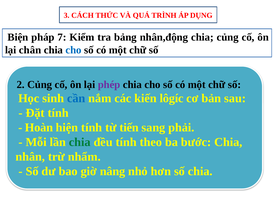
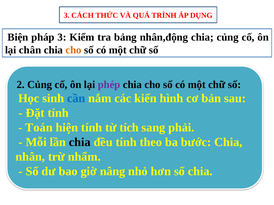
pháp 7: 7 -> 3 (62, 37)
cho colour: blue -> orange (74, 50)
lôgíc: lôgíc -> hình (172, 99)
Hoàn: Hoàn -> Toán (39, 128)
tiến: tiến -> tích (129, 128)
chia colour: green -> black (80, 142)
